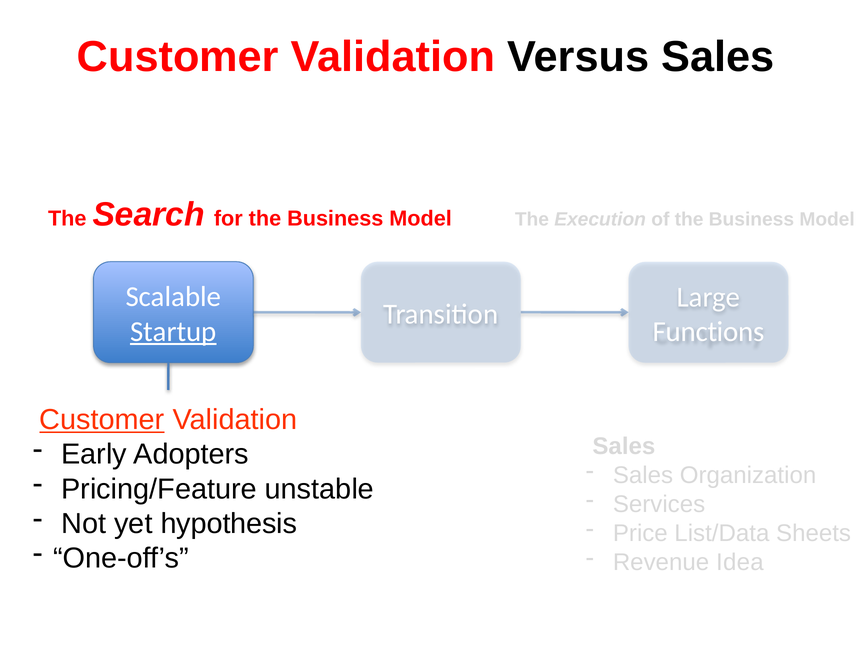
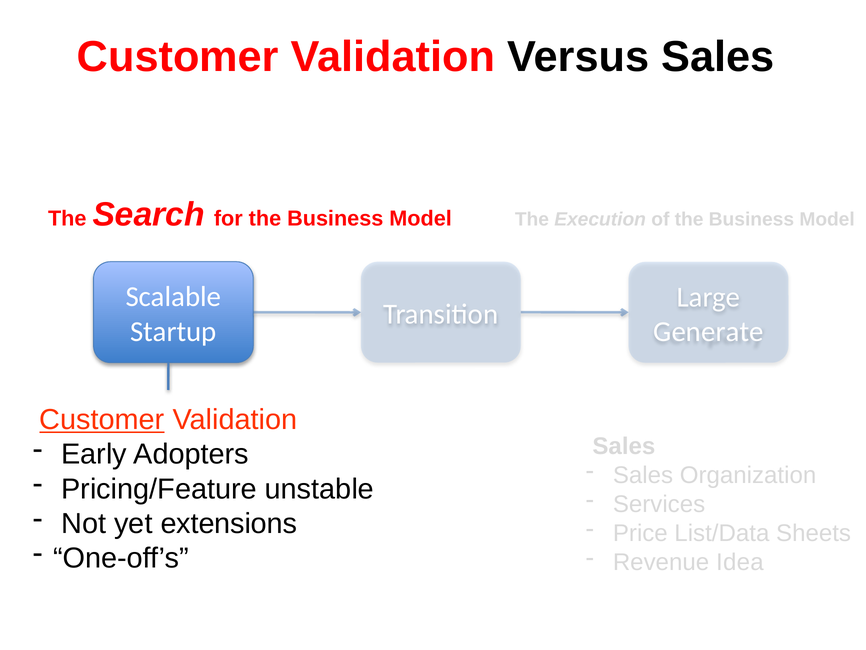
Startup underline: present -> none (173, 331)
Functions: Functions -> Generate (708, 331)
hypothesis: hypothesis -> extensions (229, 523)
